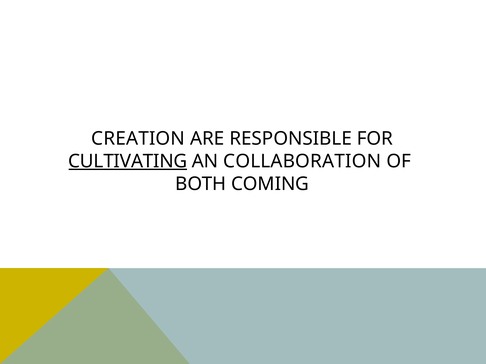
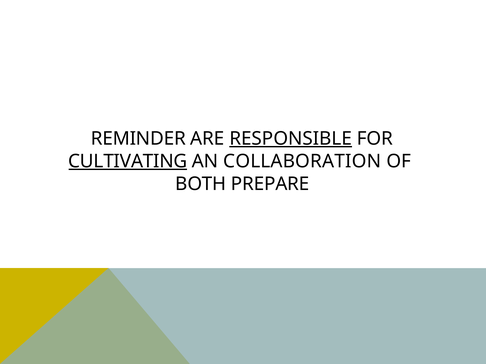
CREATION: CREATION -> REMINDER (138, 139)
RESPONSIBLE underline: none -> present (291, 139)
COMING: COMING -> PREPARE (270, 184)
